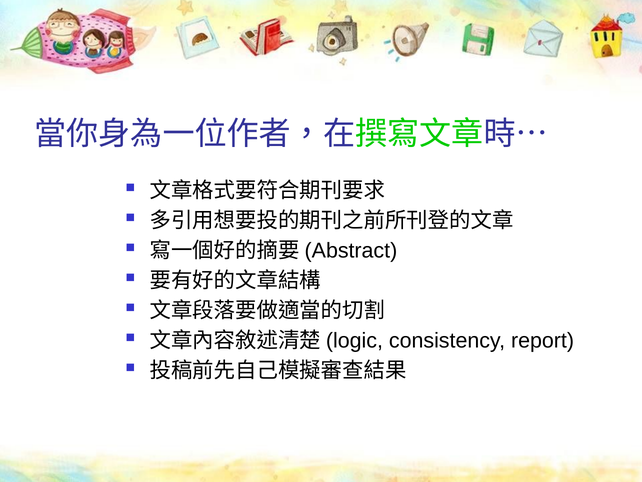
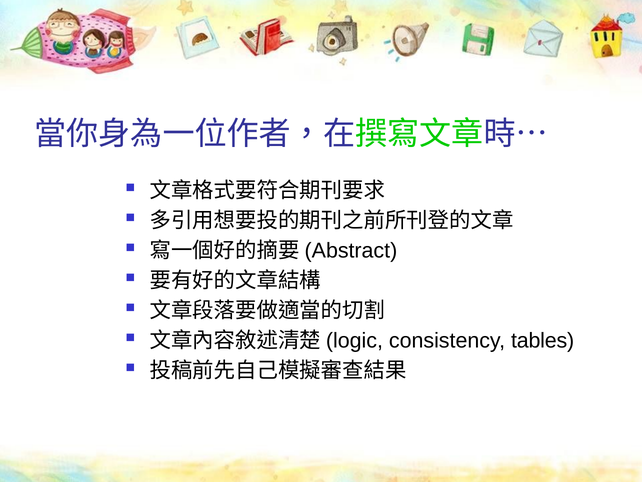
report: report -> tables (543, 340)
